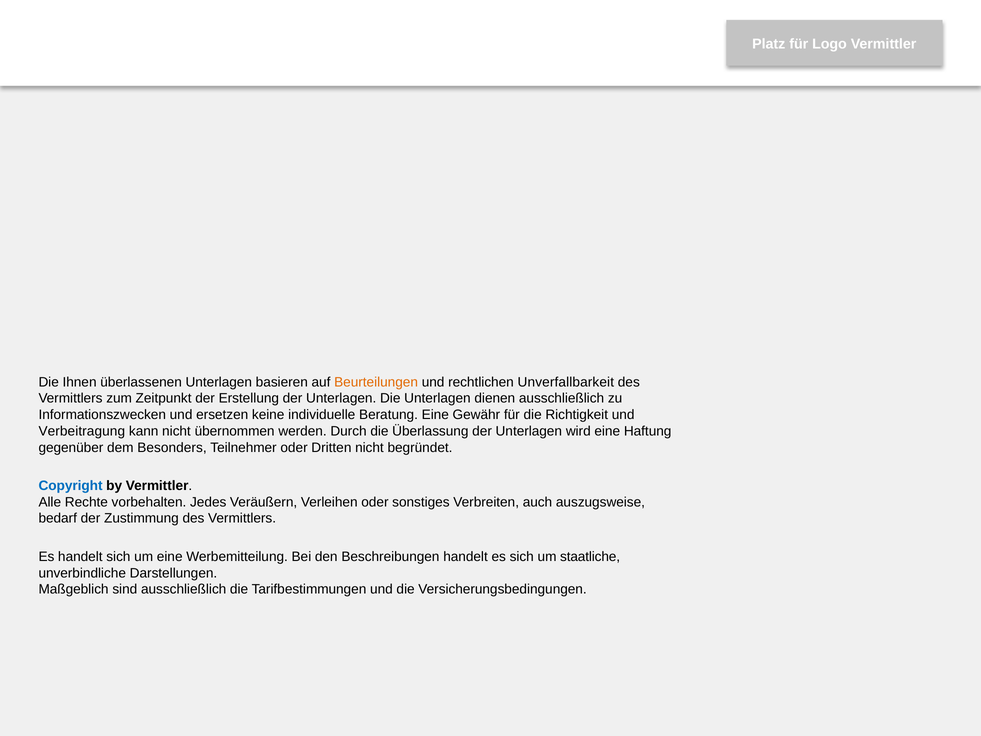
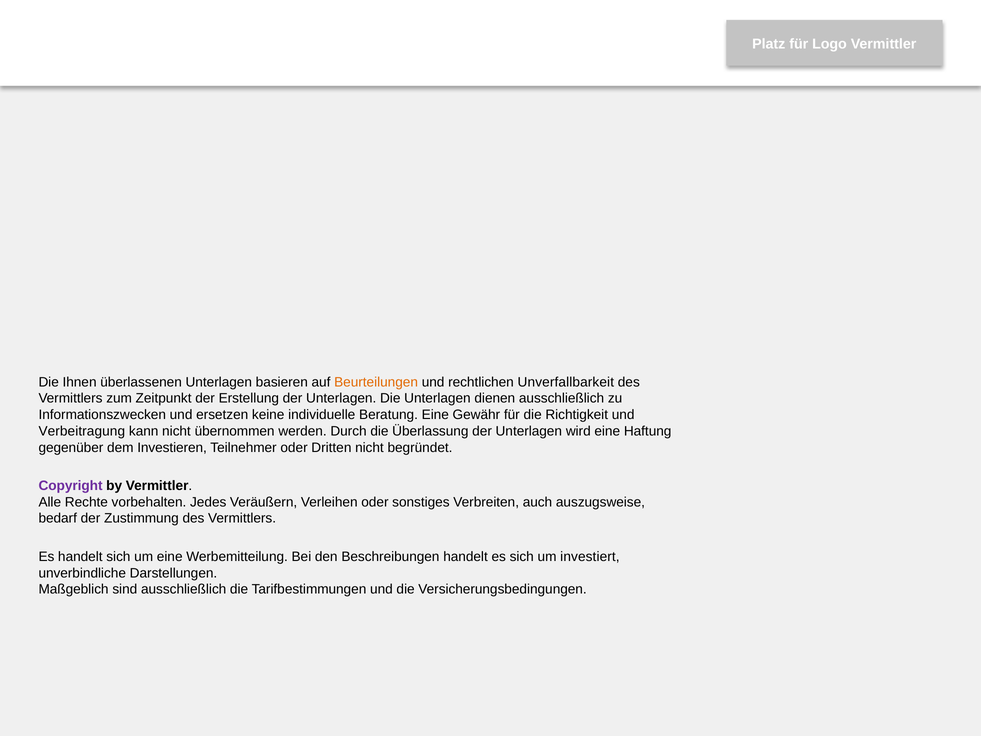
Besonders: Besonders -> Investieren (172, 447)
Copyright colour: blue -> purple (71, 486)
staatliche: staatliche -> investiert (590, 556)
